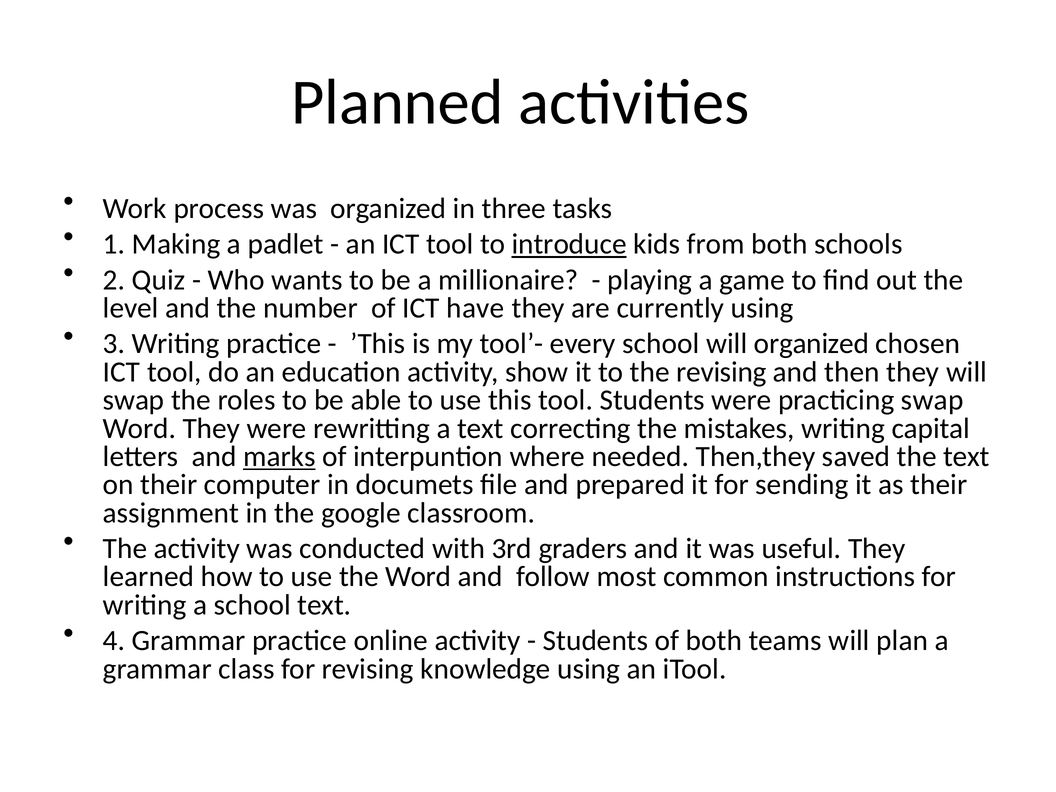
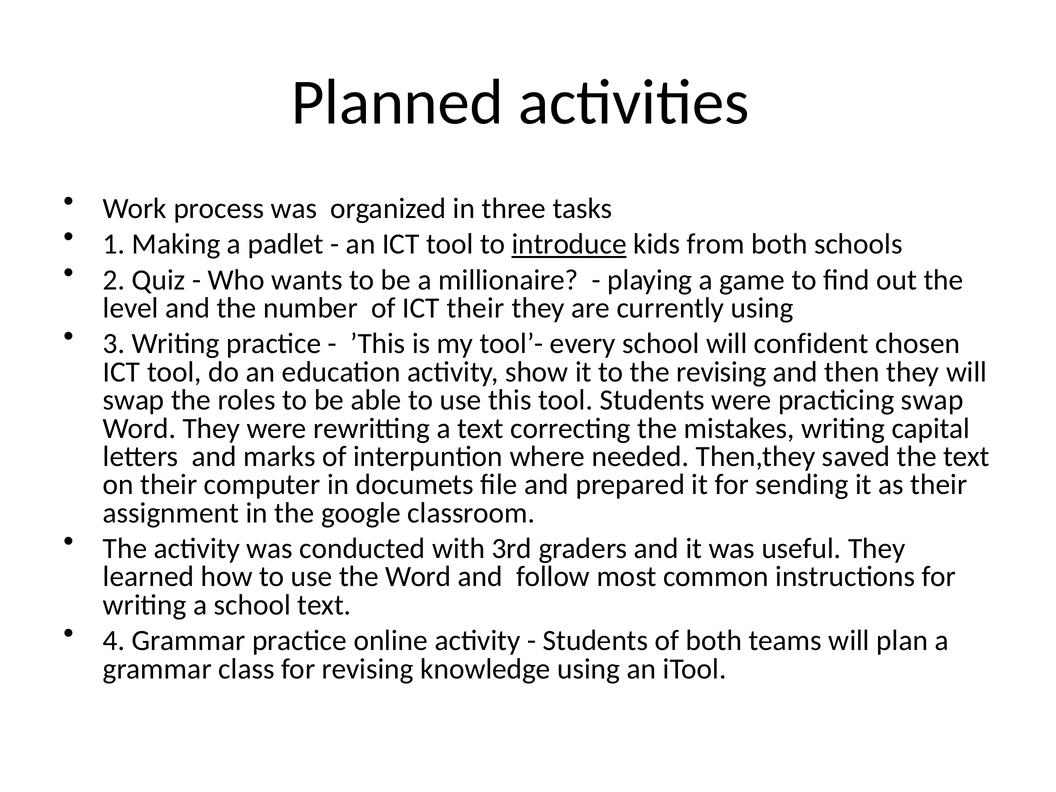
ICT have: have -> their (475, 308)
will organized: organized -> confident (811, 344)
marks underline: present -> none (279, 457)
